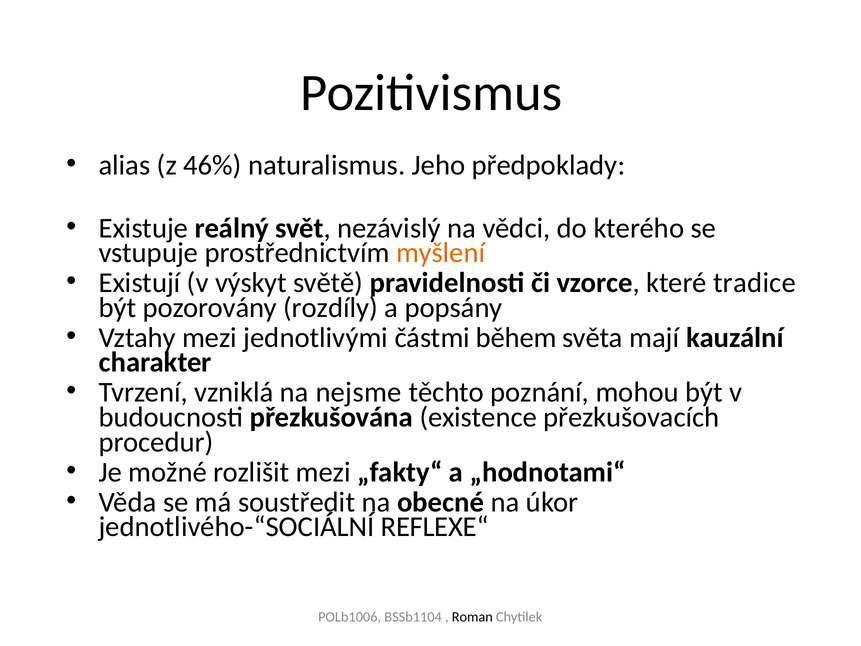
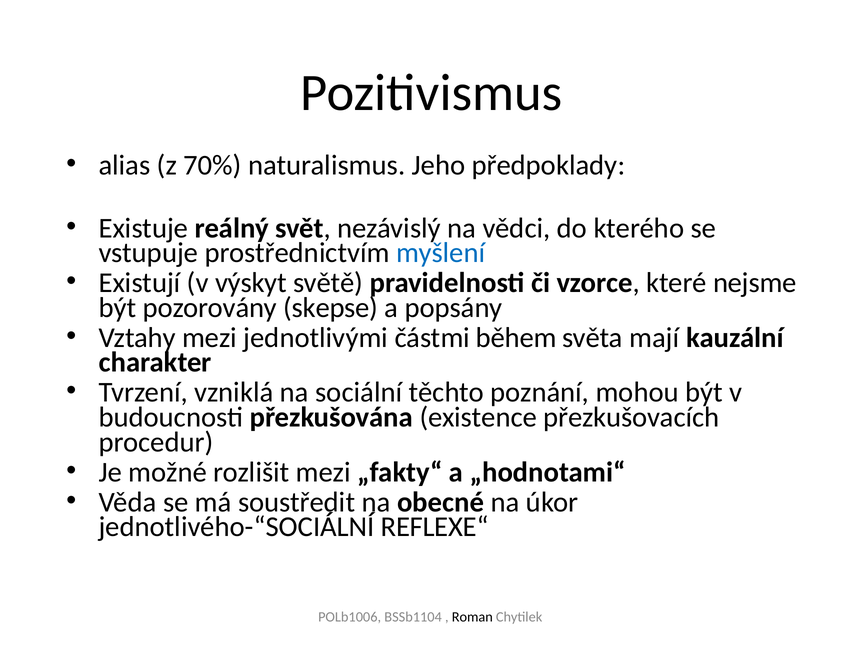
46%: 46% -> 70% (213, 165)
myšlení colour: orange -> blue (441, 253)
tradice: tradice -> nejsme (755, 283)
rozdíly: rozdíly -> skepse (331, 308)
nejsme: nejsme -> sociální (359, 392)
